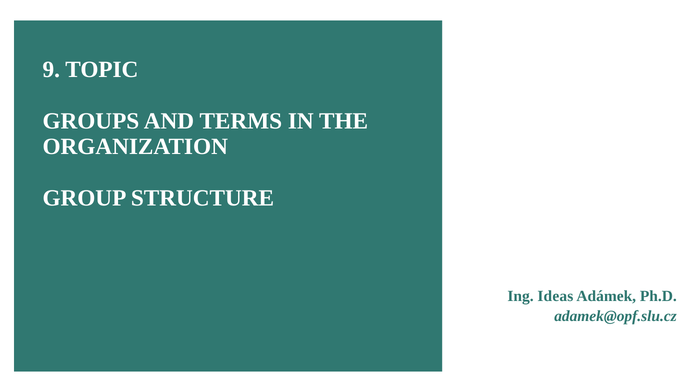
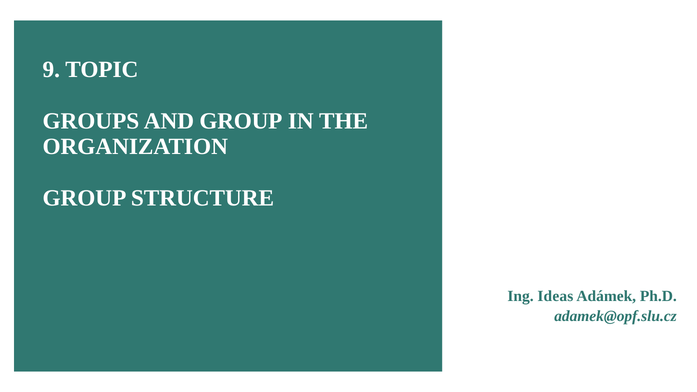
AND TERMS: TERMS -> GROUP (241, 121)
